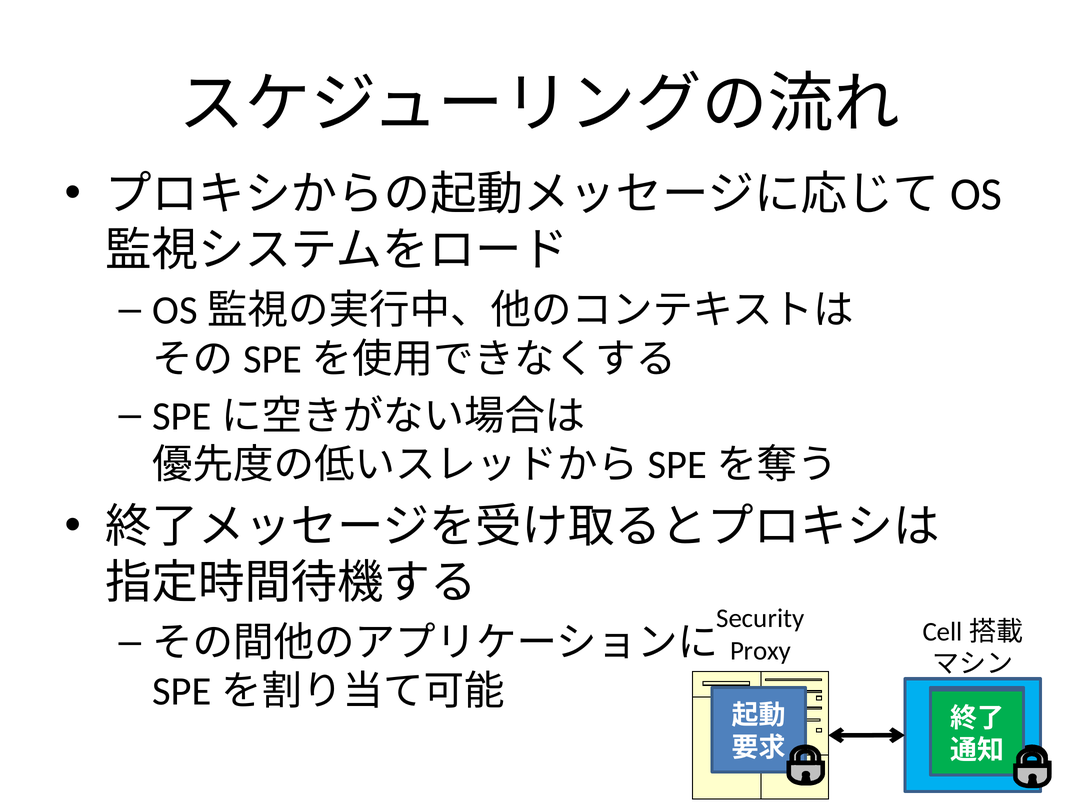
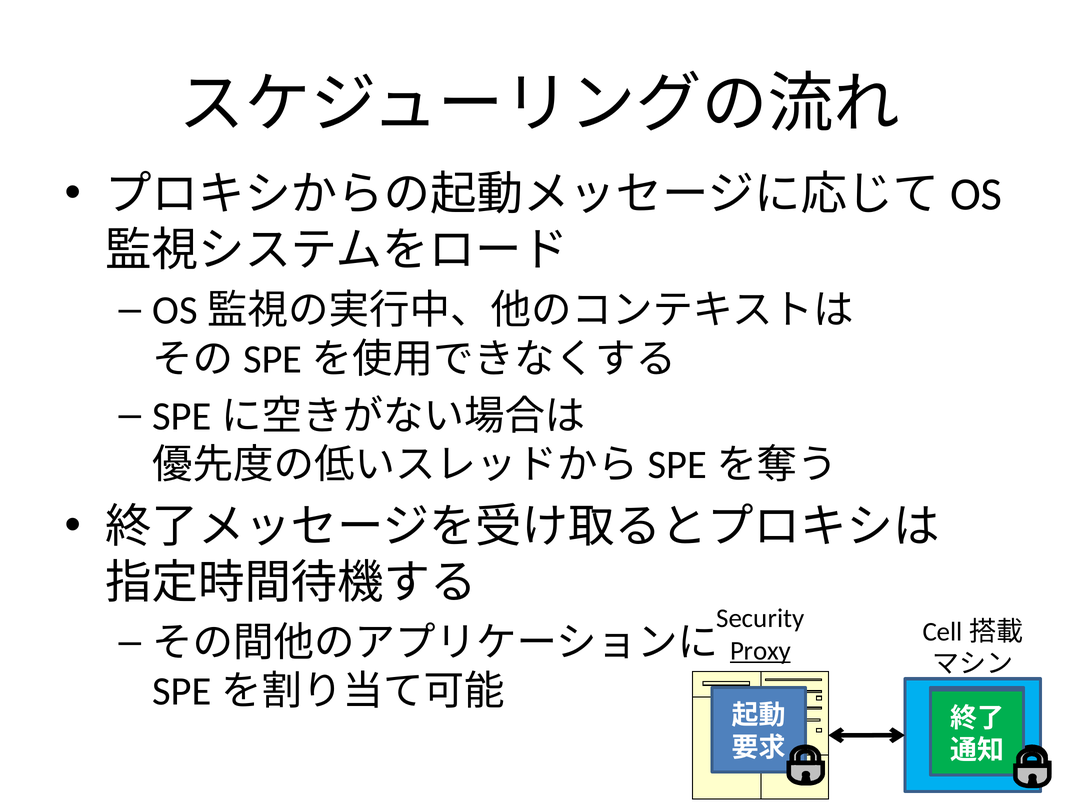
Proxy underline: none -> present (760, 651)
